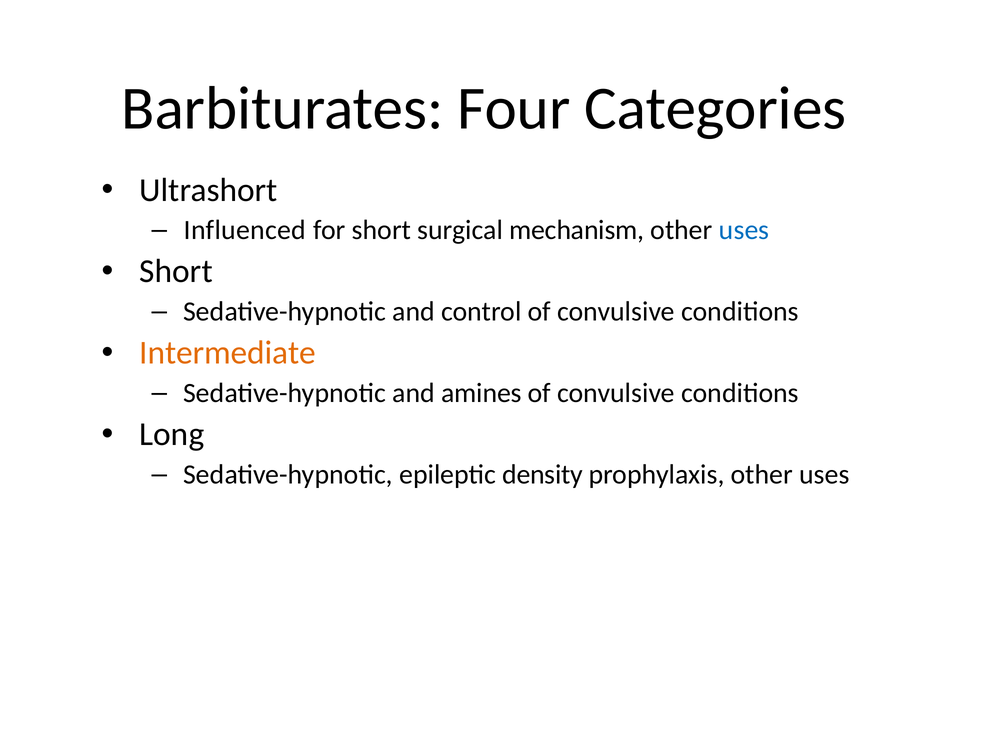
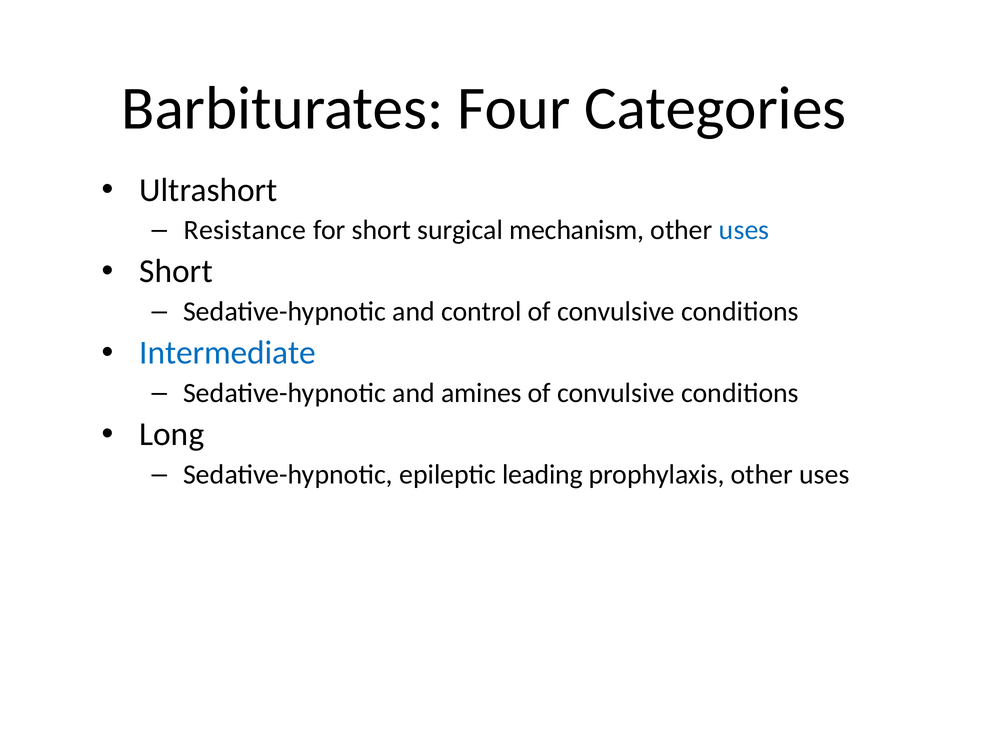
Influenced: Influenced -> Resistance (245, 230)
Intermediate colour: orange -> blue (228, 353)
density: density -> leading (542, 474)
